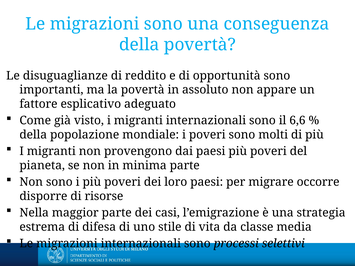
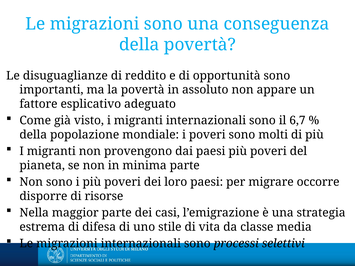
6,6: 6,6 -> 6,7 (297, 121)
